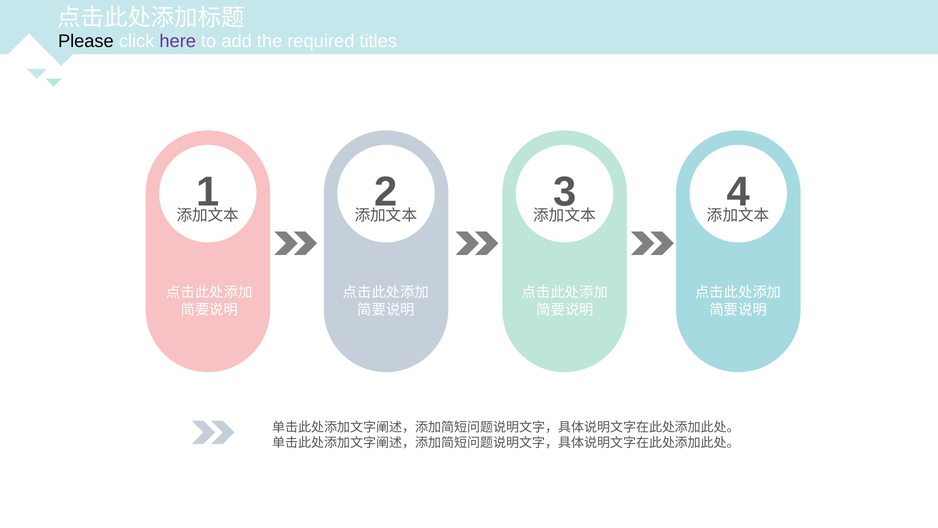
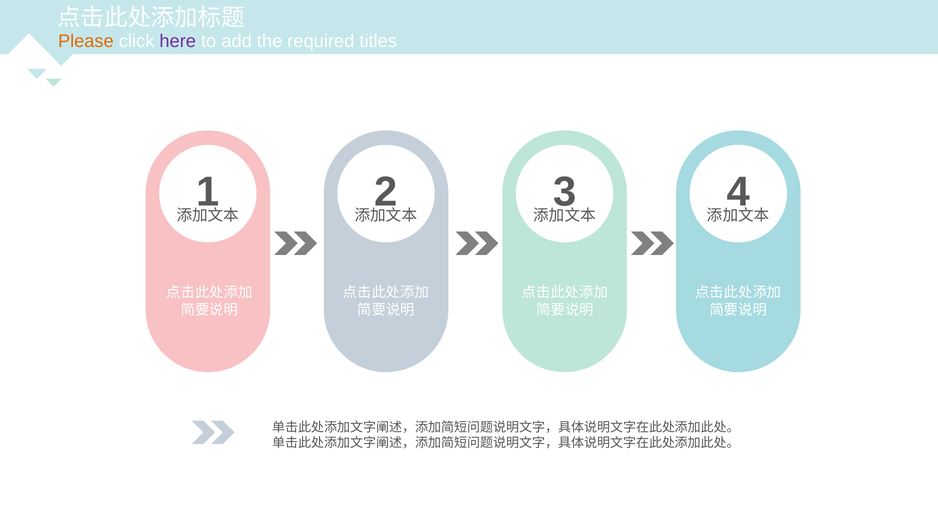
Please colour: black -> orange (86, 41)
